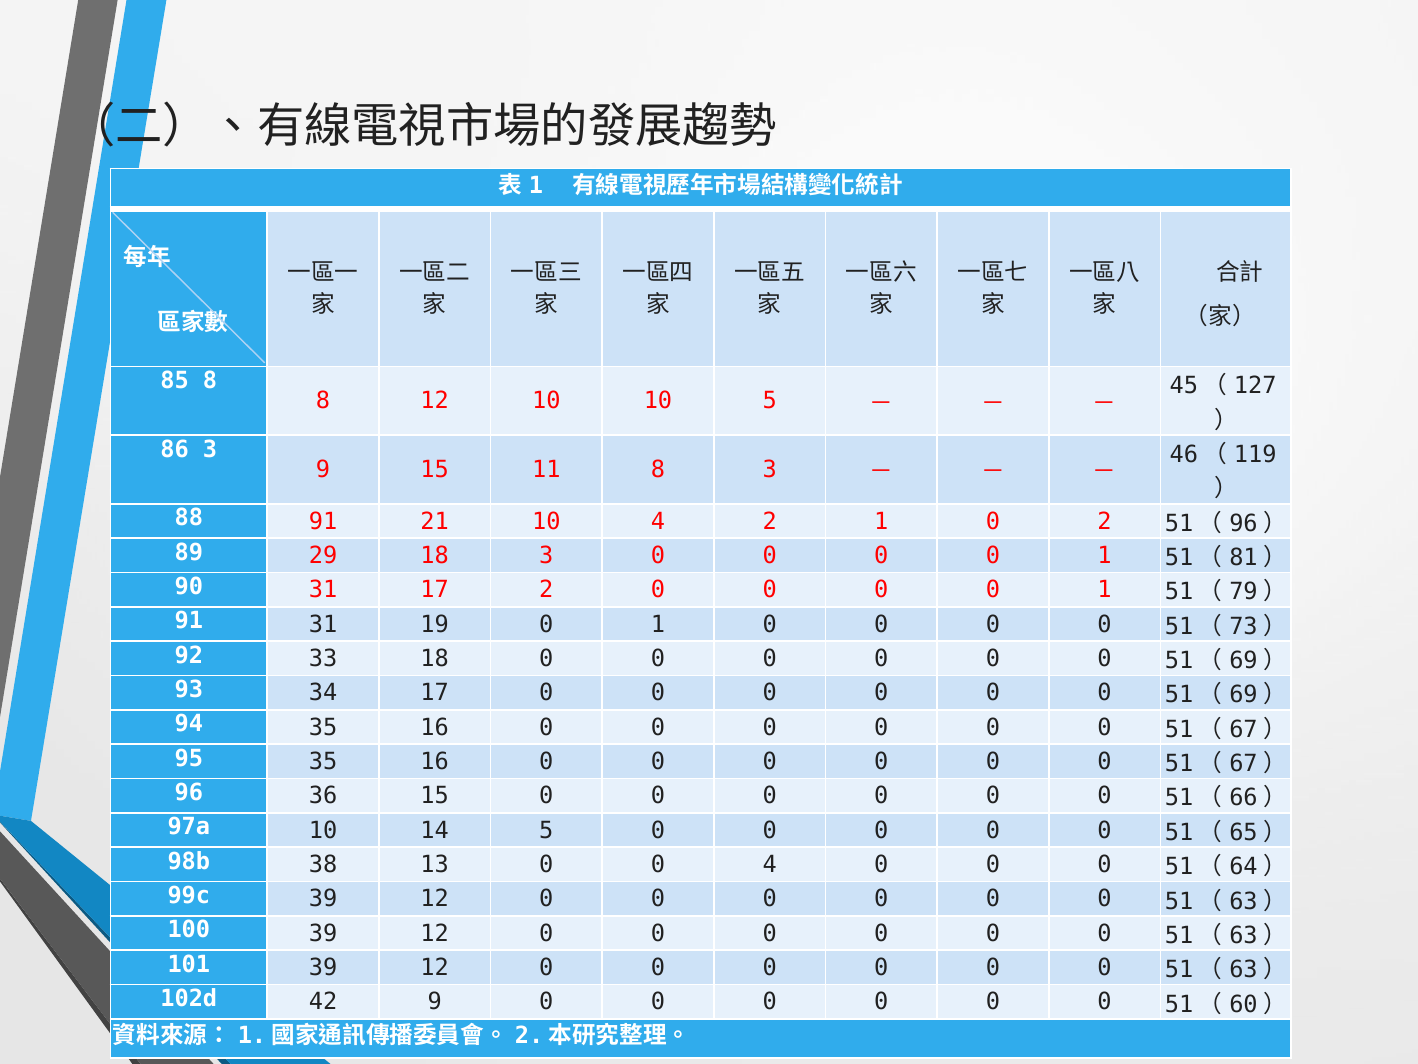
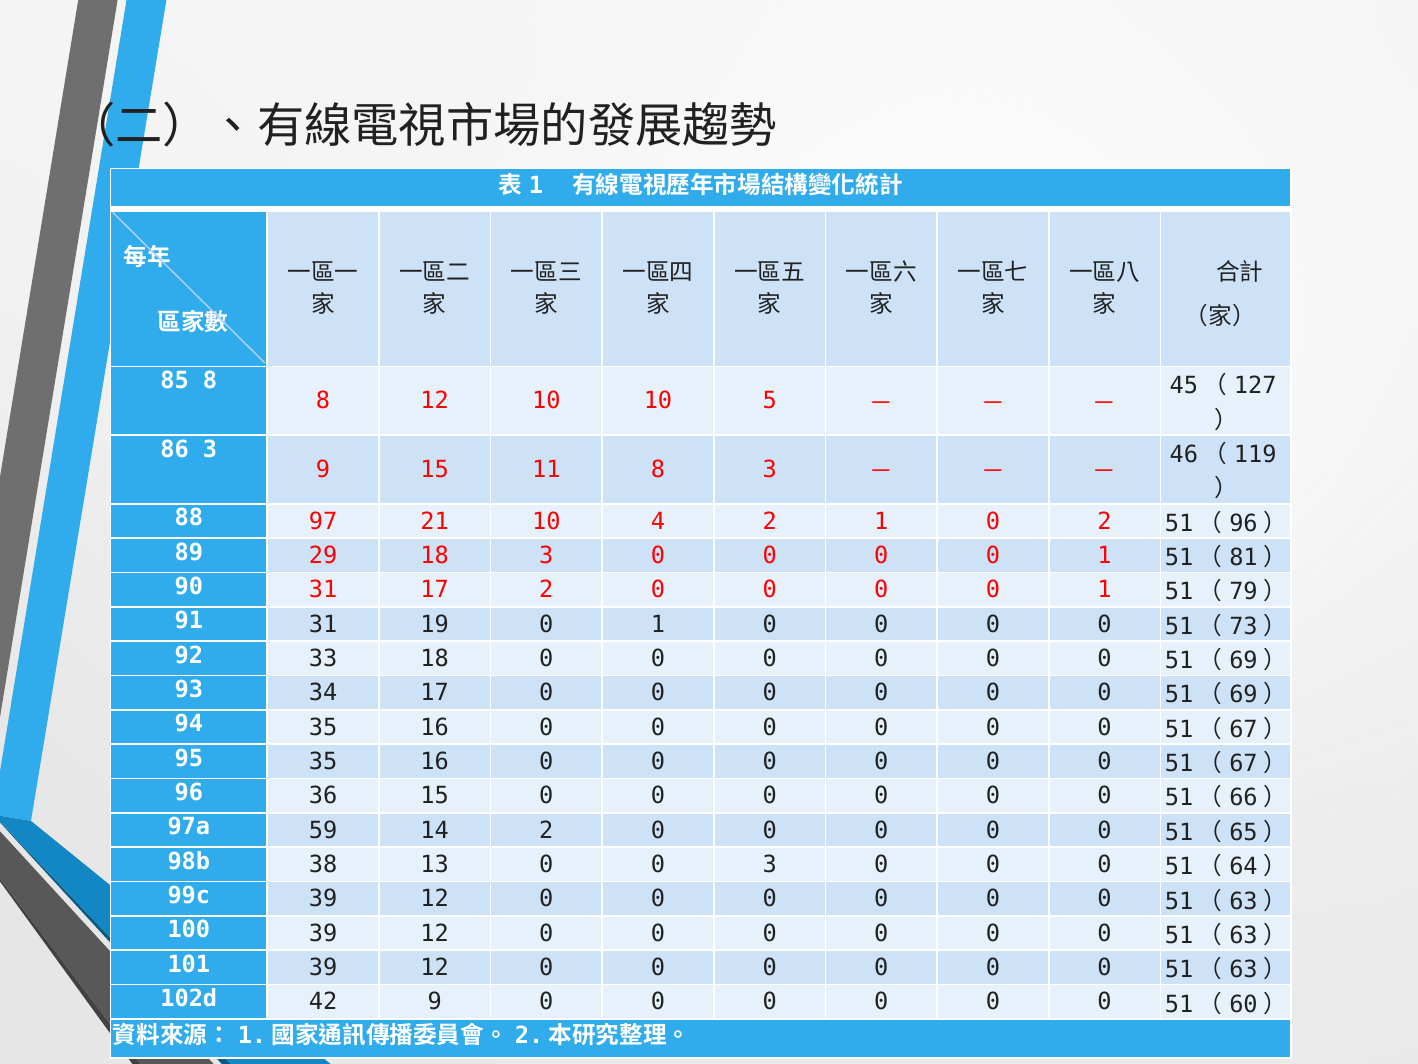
88 91: 91 -> 97 (323, 521)
97a 10: 10 -> 59 (323, 830)
14 5: 5 -> 2 (546, 830)
0 4: 4 -> 3 (770, 864)
